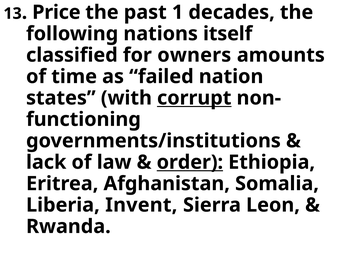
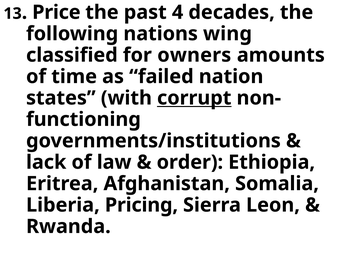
1: 1 -> 4 (178, 12)
itself: itself -> wing (228, 34)
order underline: present -> none (190, 162)
Invent: Invent -> Pricing (141, 205)
